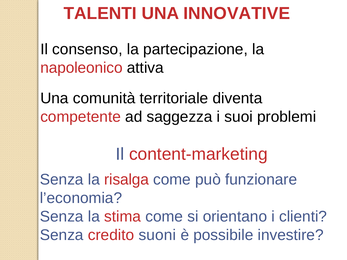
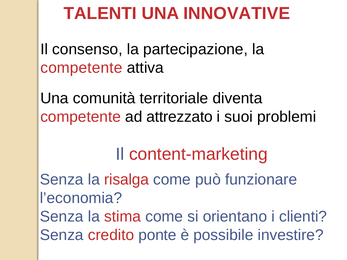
napoleonico: napoleonico -> competente (81, 68)
saggezza: saggezza -> attrezzato (180, 117)
suoni: suoni -> ponte (157, 235)
